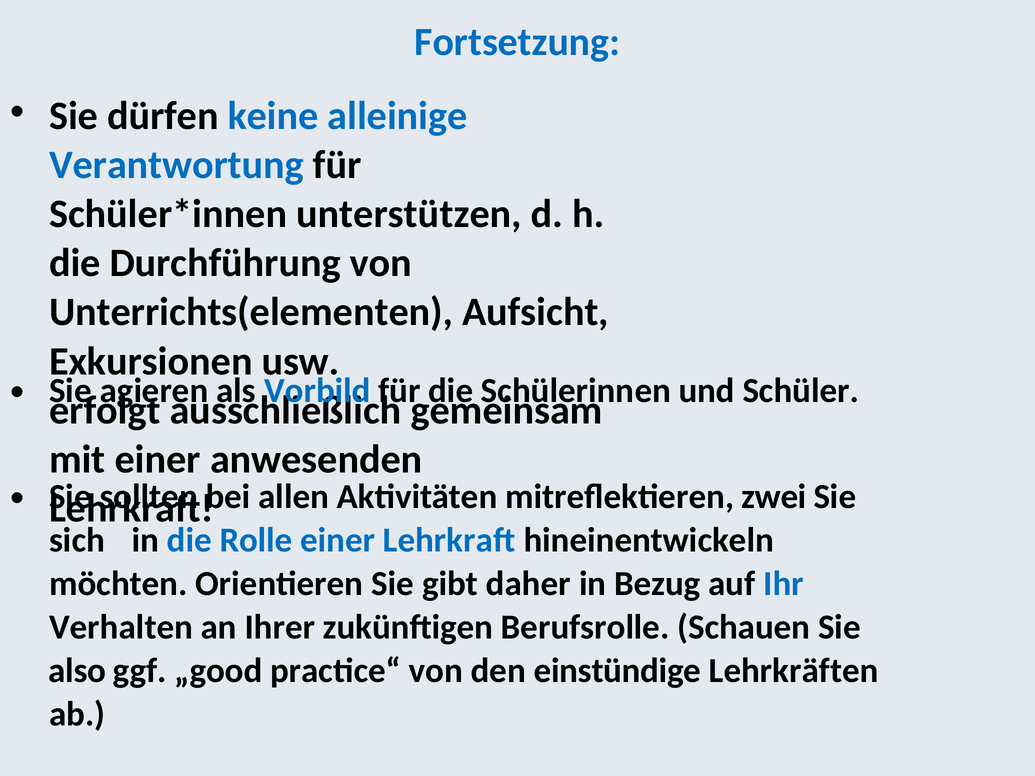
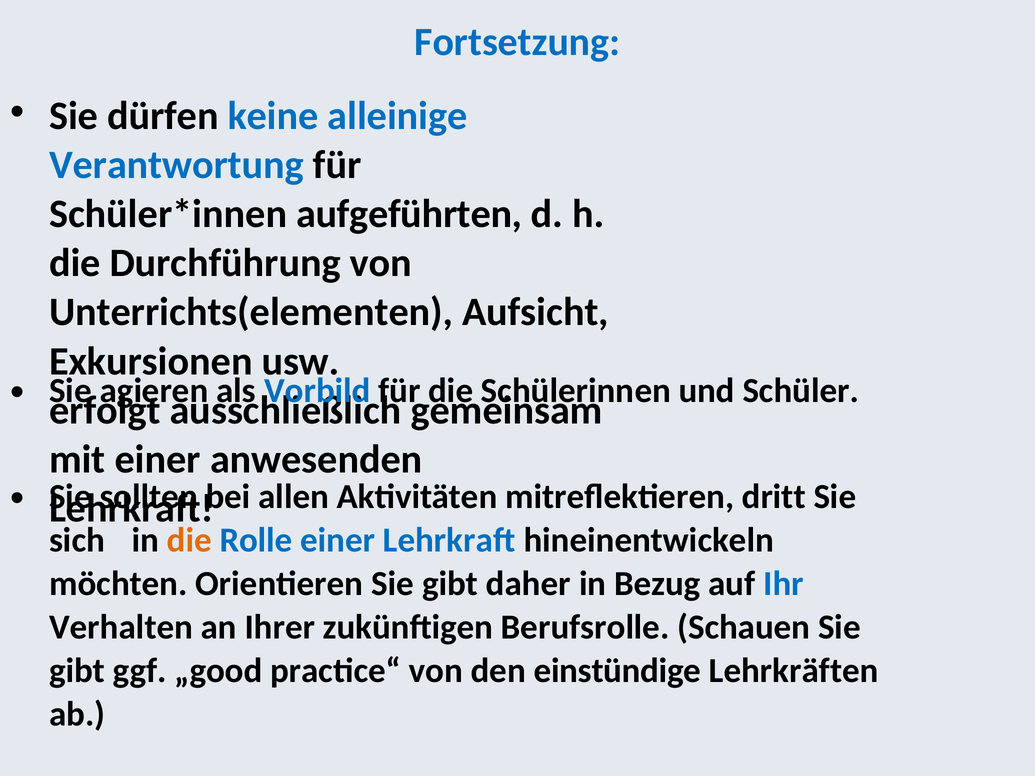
unterstützen: unterstützen -> aufgeführten (409, 214)
zwei: zwei -> dritt (774, 497)
die colour: blue -> orange (189, 540)
also: also -> gibt (77, 671)
